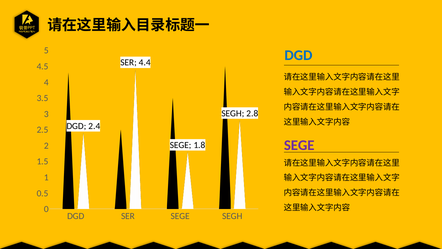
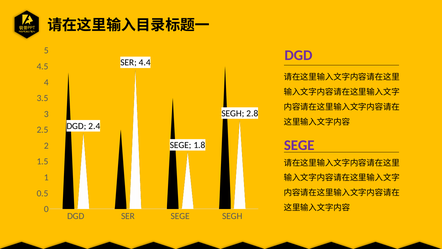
DGD colour: blue -> purple (298, 55)
